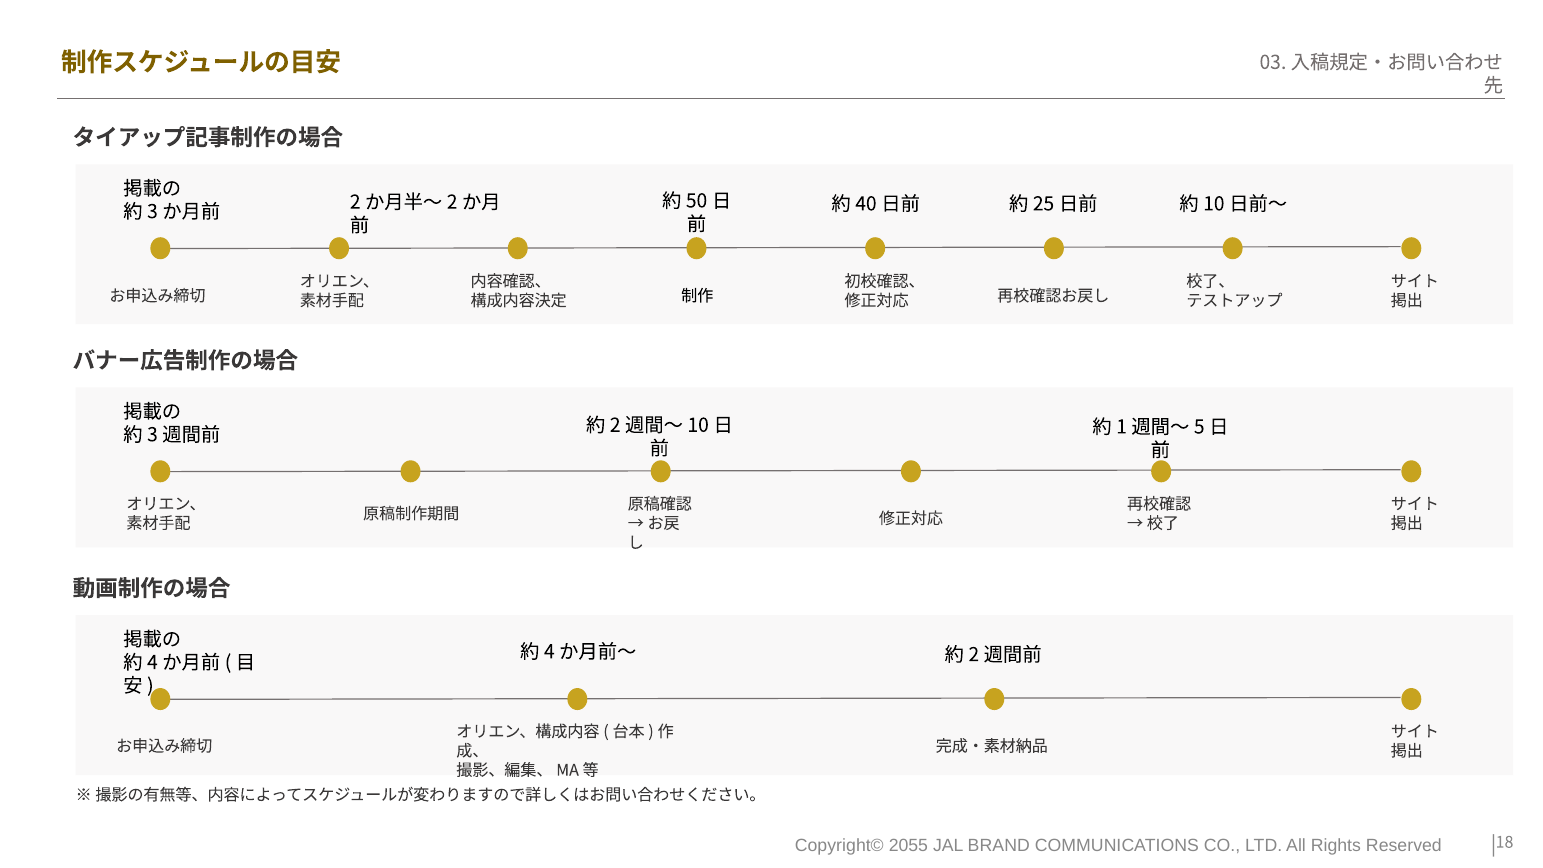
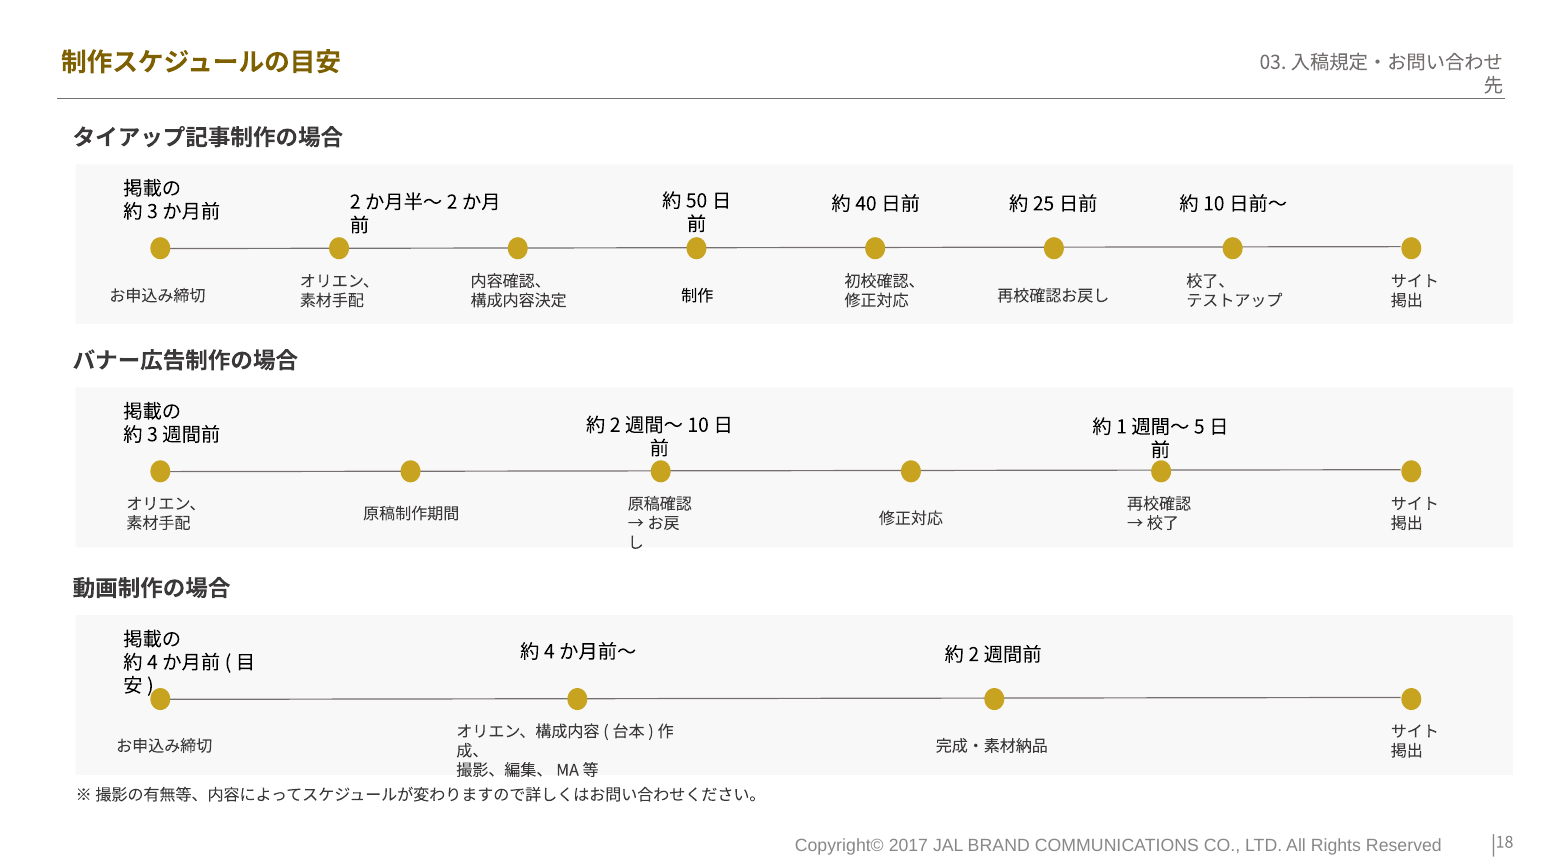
2055: 2055 -> 2017 (908, 846)
